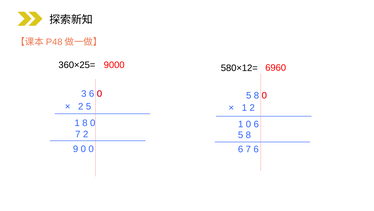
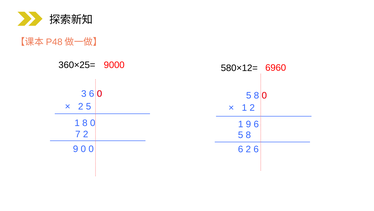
1 0: 0 -> 9 (248, 124)
6 7: 7 -> 2 (248, 149)
